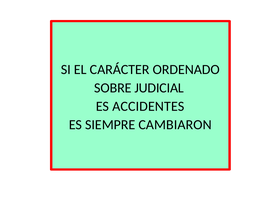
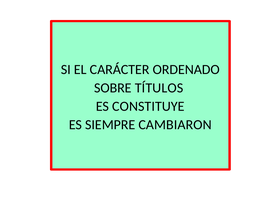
JUDICIAL: JUDICIAL -> TÍTULOS (159, 88)
ACCIDENTES: ACCIDENTES -> CONSTITUYE (148, 106)
